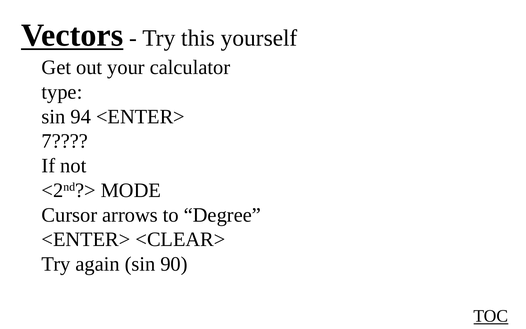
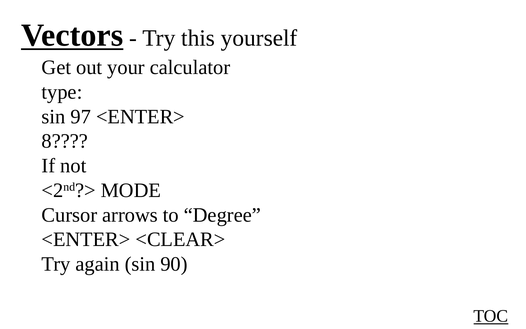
94: 94 -> 97 (81, 117)
7: 7 -> 8 (65, 141)
